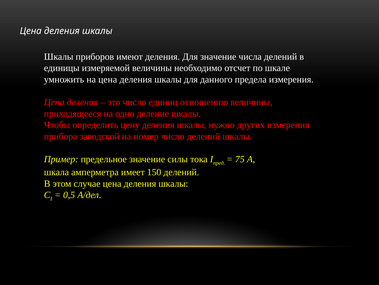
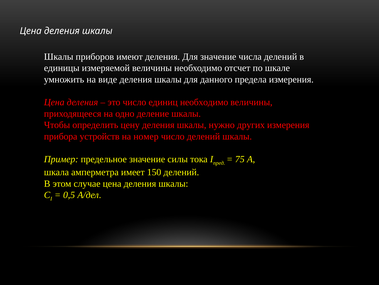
на цена: цена -> виде (108, 79)
единиц отношению: отношению -> необходимо (204, 102)
заводской: заводской -> устройств (100, 136)
